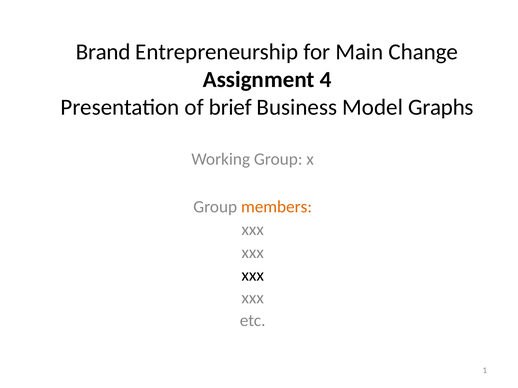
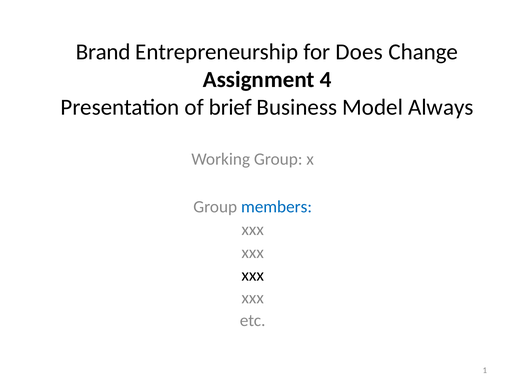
Main: Main -> Does (359, 52)
Graphs: Graphs -> Always (441, 107)
members colour: orange -> blue (276, 207)
